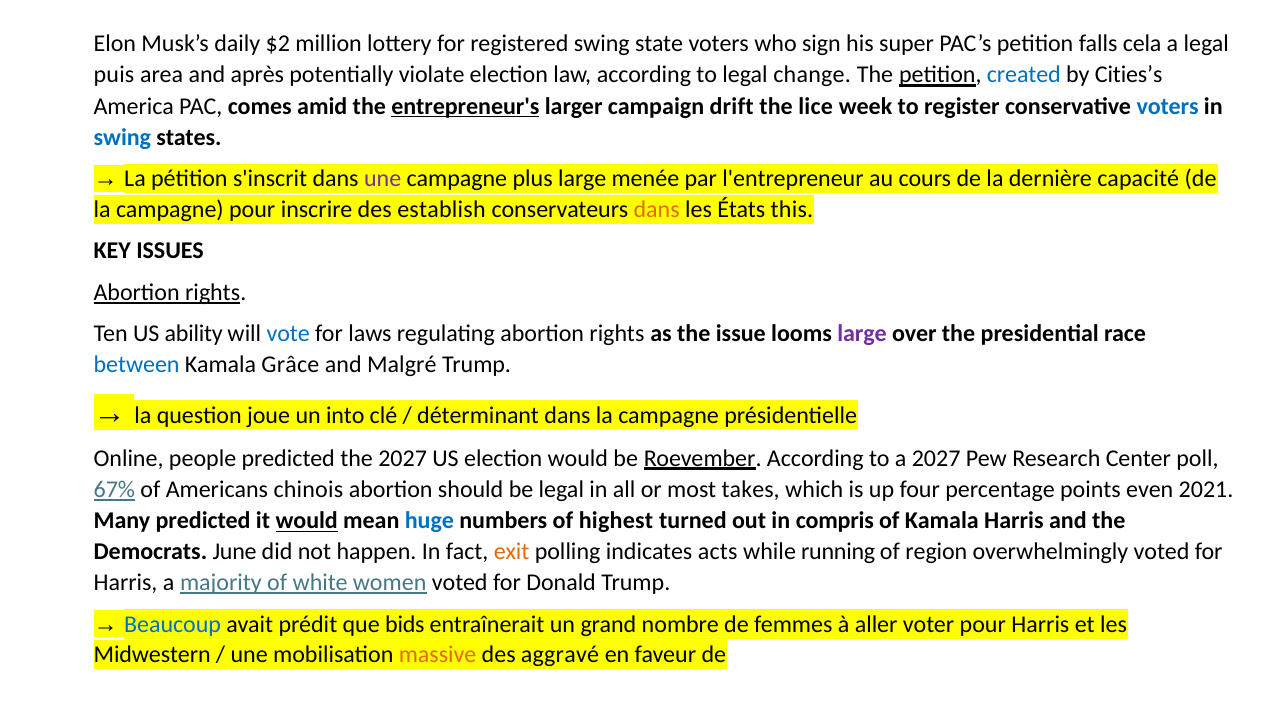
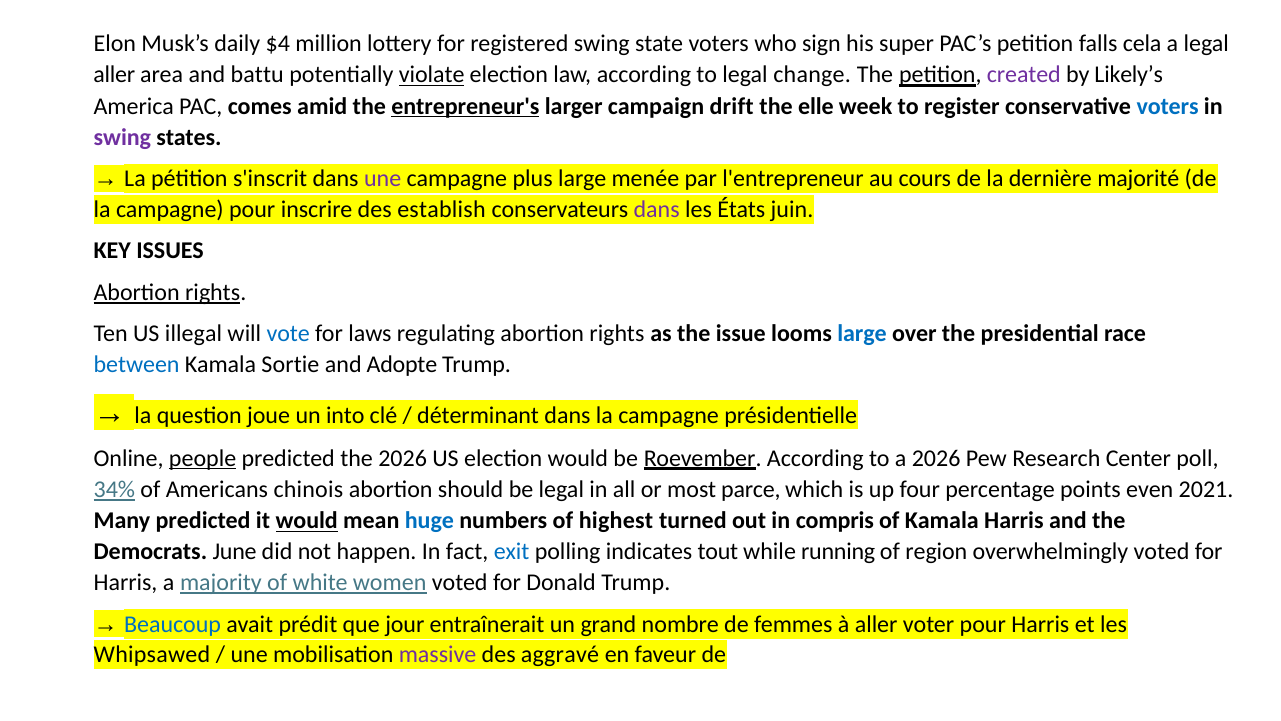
$2: $2 -> $4 (278, 44)
puis: puis -> aller (114, 75)
après: après -> battu (257, 75)
violate underline: none -> present (432, 75)
created colour: blue -> purple (1024, 75)
Cities’s: Cities’s -> Likely’s (1129, 75)
lice: lice -> elle (816, 106)
swing colour: blue -> purple (122, 137)
capacité: capacité -> majorité (1138, 179)
dans colour: orange -> purple (657, 209)
this: this -> juin (792, 209)
ability: ability -> illegal (194, 334)
large colour: purple -> blue (862, 334)
Grâce: Grâce -> Sortie (290, 365)
Malgré: Malgré -> Adopte (402, 365)
people underline: none -> present (203, 458)
the 2027: 2027 -> 2026 (403, 458)
a 2027: 2027 -> 2026 (936, 458)
67%: 67% -> 34% (114, 489)
takes: takes -> parce (751, 489)
exit colour: orange -> blue (512, 551)
acts: acts -> tout (718, 551)
bids: bids -> jour (405, 624)
Midwestern: Midwestern -> Whipsawed (152, 655)
massive colour: orange -> purple (438, 655)
